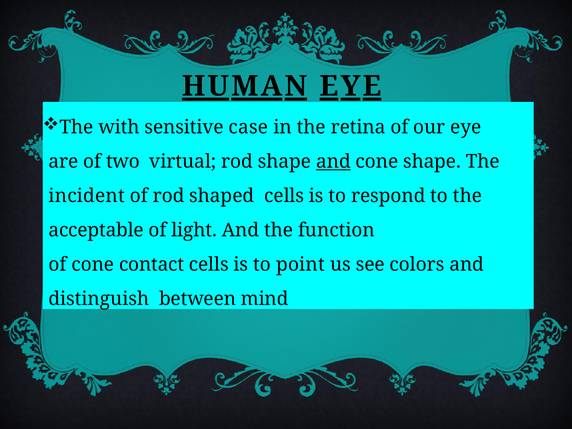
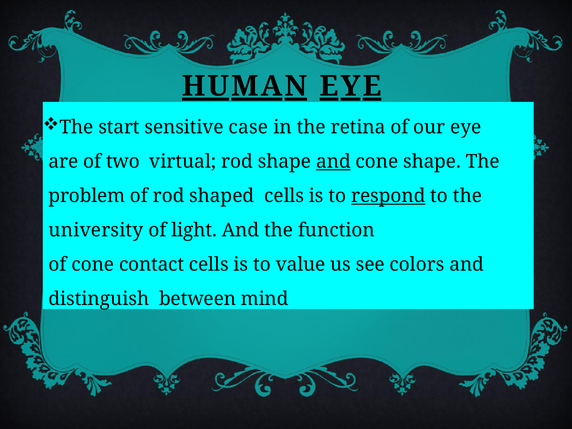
with: with -> start (119, 127)
incident: incident -> problem (87, 196)
respond underline: none -> present (388, 196)
acceptable: acceptable -> university (96, 230)
point: point -> value (301, 265)
